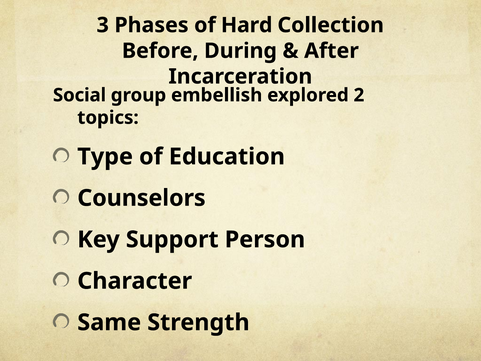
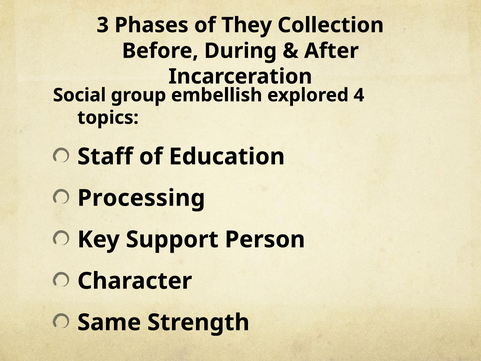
Hard: Hard -> They (247, 25)
2: 2 -> 4 (359, 95)
Type: Type -> Staff (105, 157)
Counselors: Counselors -> Processing (141, 198)
